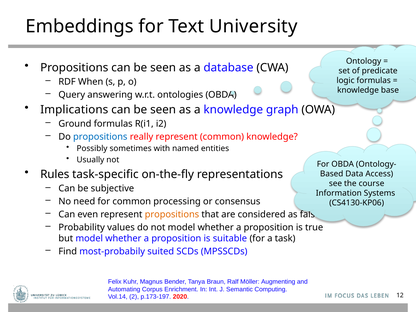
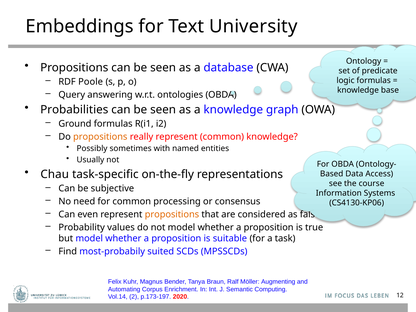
When: When -> Poole (91, 82)
Implications: Implications -> Probabilities (74, 110)
propositions colour: blue -> orange (100, 137)
Rules: Rules -> Chau (55, 174)
